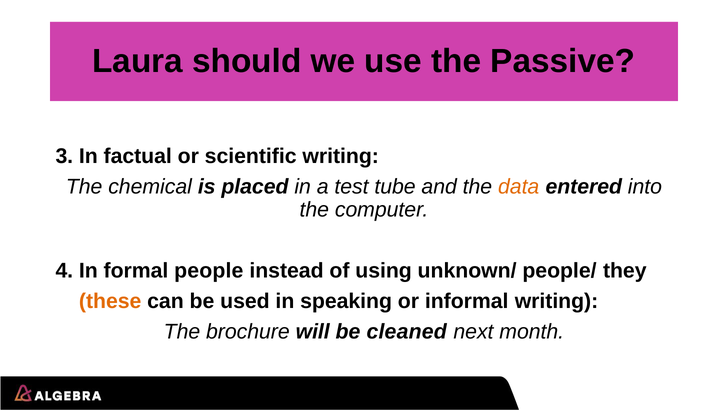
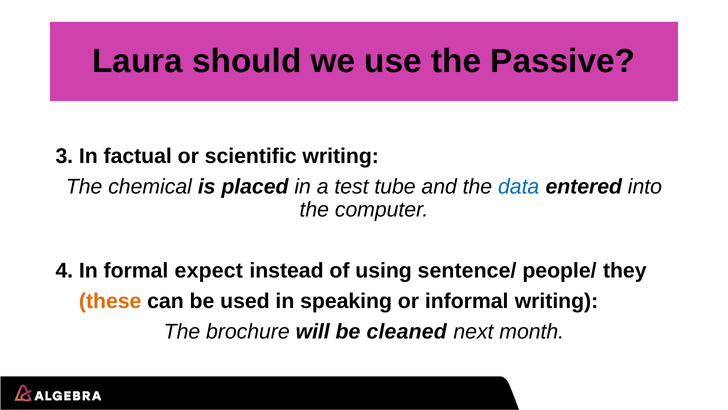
data colour: orange -> blue (519, 187)
people: people -> expect (209, 270)
unknown/: unknown/ -> sentence/ (467, 270)
